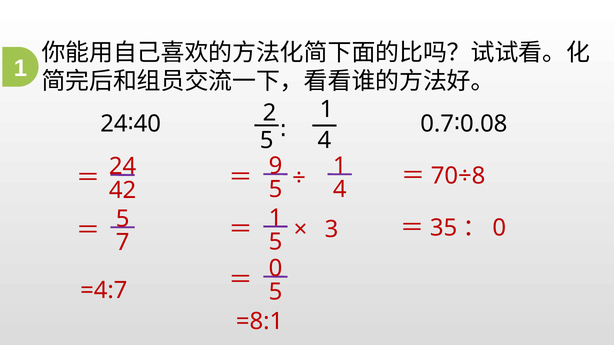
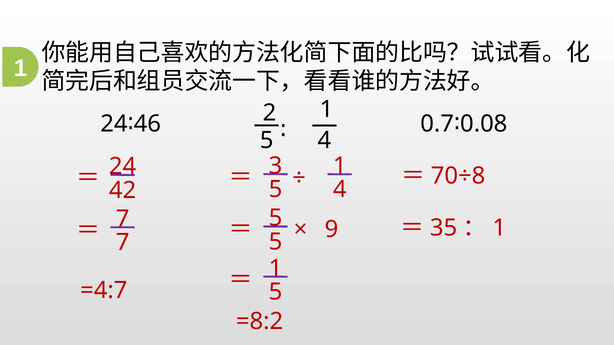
40: 40 -> 46 (147, 124)
9: 9 -> 3 (275, 166)
0: 0 -> 1 (499, 228)
1: 1 -> 5 (275, 218)
5: 5 -> 7 (123, 219)
3: 3 -> 9 (332, 230)
0: 0 -> 1 (275, 269)
=8:1: =8:1 -> =8:2 (260, 322)
